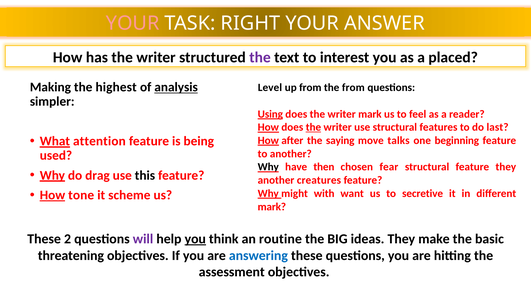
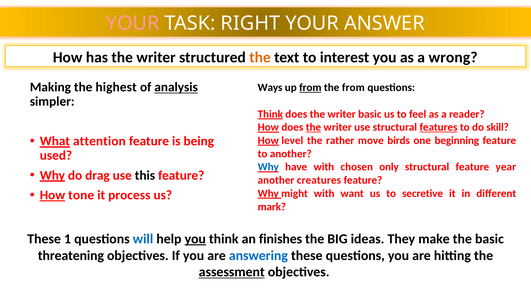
the colour: purple -> orange (260, 57)
placed: placed -> wrong (453, 57)
Level: Level -> Ways (270, 88)
from underline: none -> present (310, 88)
Using: Using -> Think (270, 114)
writer mark: mark -> basic (370, 114)
features underline: none -> present (438, 128)
last: last -> skill (498, 128)
after: after -> level (292, 141)
saying: saying -> rather (340, 141)
talks: talks -> birds (399, 141)
Why colour: black -> blue (268, 167)
have then: then -> with (324, 167)
fear: fear -> only (389, 167)
feature they: they -> year (506, 167)
scheme: scheme -> process (129, 196)
2: 2 -> 1 (68, 240)
will colour: purple -> blue (143, 240)
routine: routine -> finishes (281, 240)
assessment underline: none -> present (232, 273)
